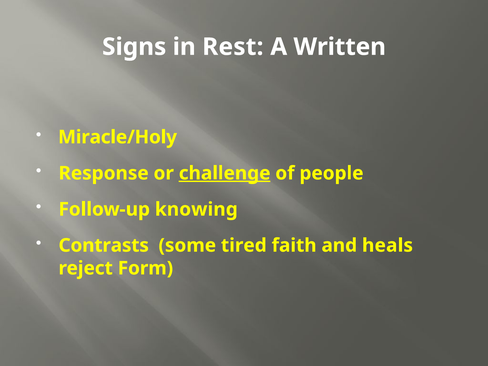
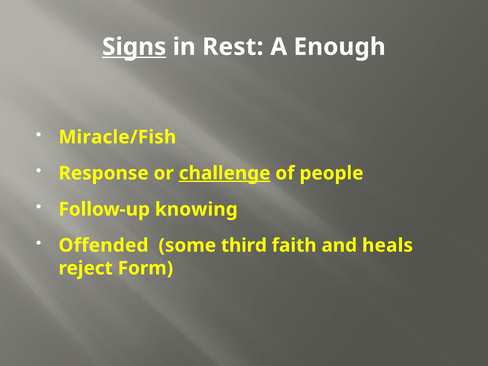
Signs underline: none -> present (134, 47)
Written: Written -> Enough (340, 47)
Miracle/Holy: Miracle/Holy -> Miracle/Fish (117, 137)
Contrasts: Contrasts -> Offended (103, 245)
tired: tired -> third (244, 245)
